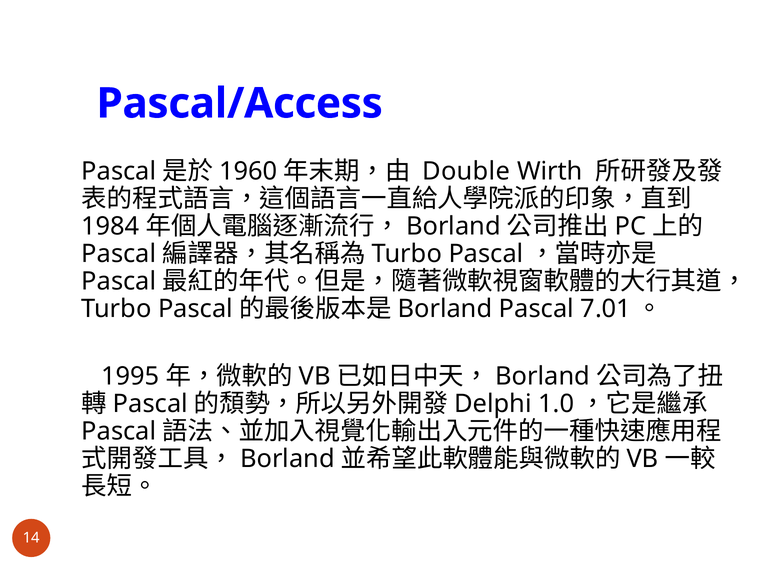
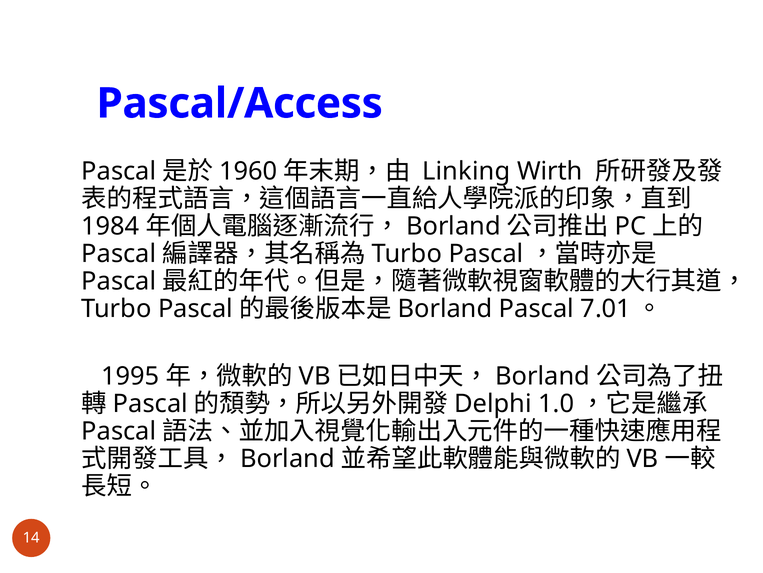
Double: Double -> Linking (466, 171)
